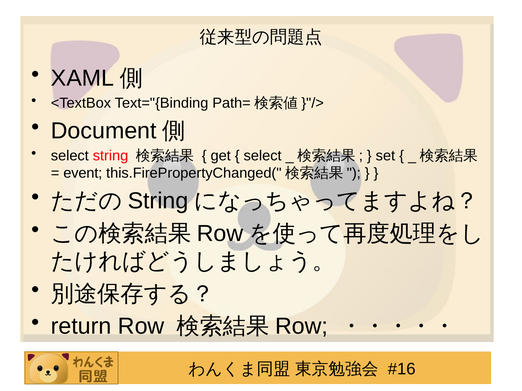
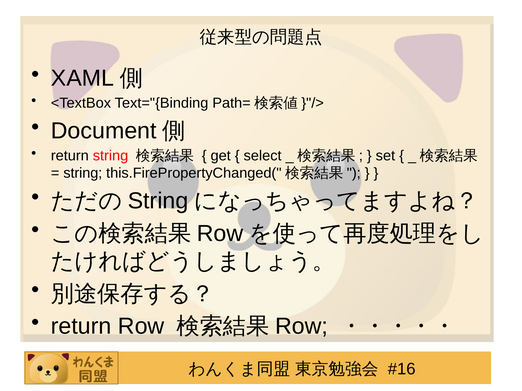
select: select -> return (70, 156)
event: event -> string (83, 173)
